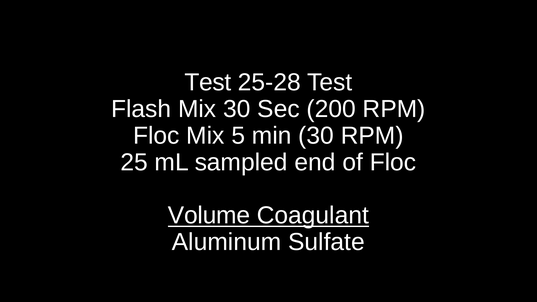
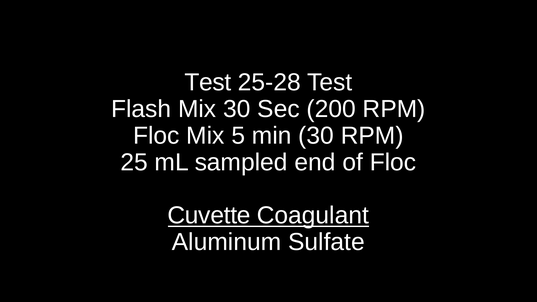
Volume: Volume -> Cuvette (209, 216)
